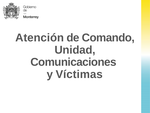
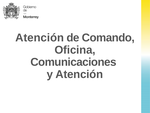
Unidad: Unidad -> Oficina (75, 50)
y Víctimas: Víctimas -> Atención (79, 74)
